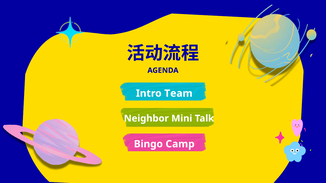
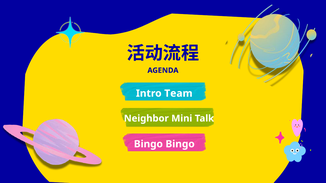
Bingo Camp: Camp -> Bingo (180, 144)
